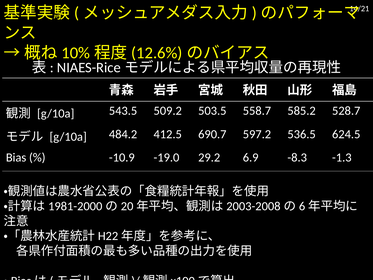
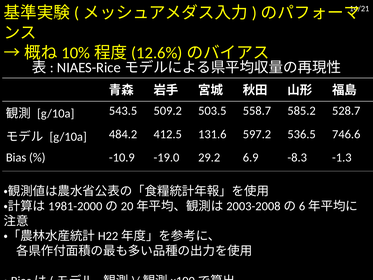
690.7: 690.7 -> 131.6 (212, 134)
624.5: 624.5 -> 746.6 (346, 134)
